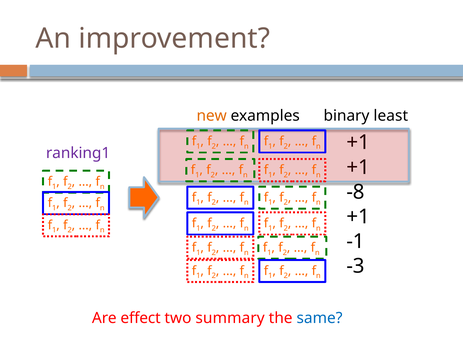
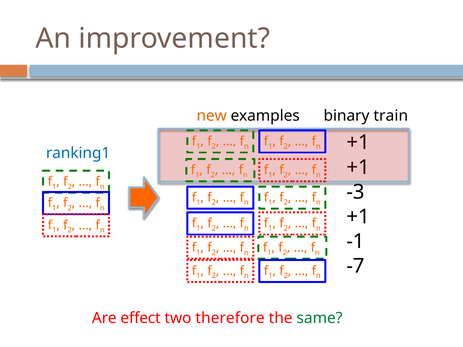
least: least -> train (391, 116)
ranking1 colour: purple -> blue (78, 153)
-8: -8 -> -3 (356, 192)
-3: -3 -> -7 (356, 266)
summary: summary -> therefore (230, 318)
same colour: blue -> green (320, 318)
